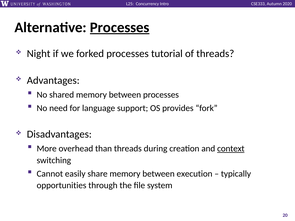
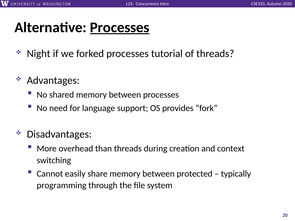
context underline: present -> none (231, 149)
execution: execution -> protected (195, 174)
opportunities: opportunities -> programming (62, 186)
